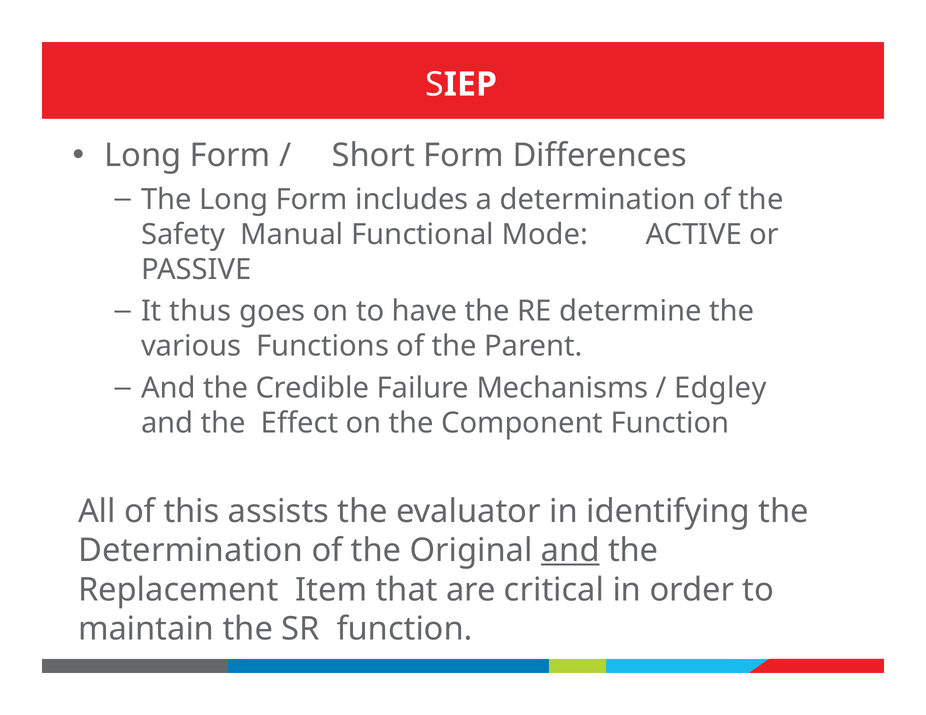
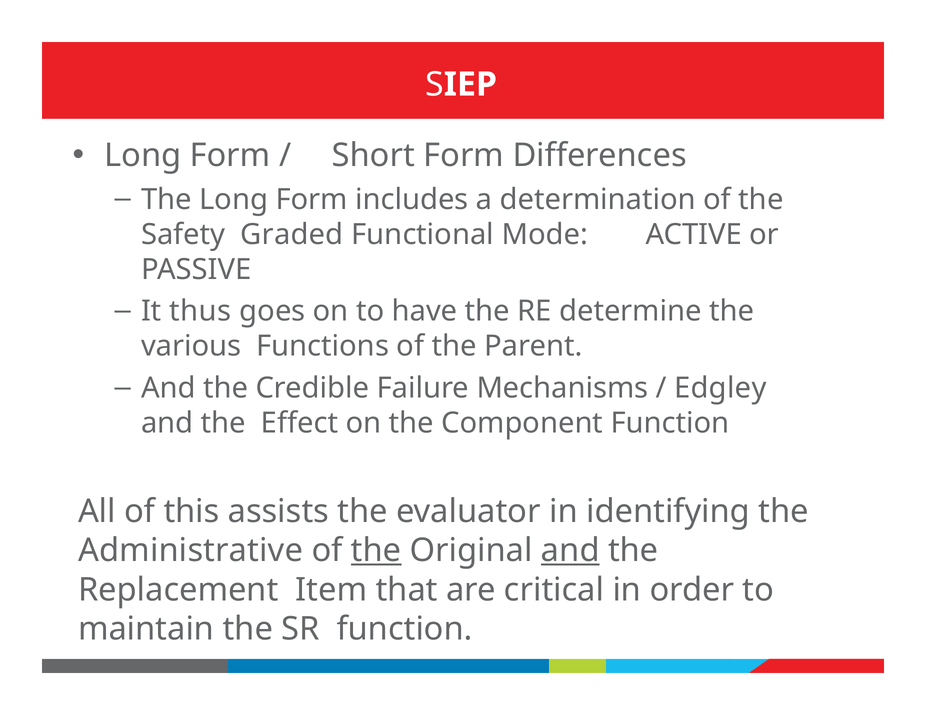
Manual: Manual -> Graded (292, 235)
Determination: Determination -> Administrative (191, 551)
the underline: none -> present (376, 551)
